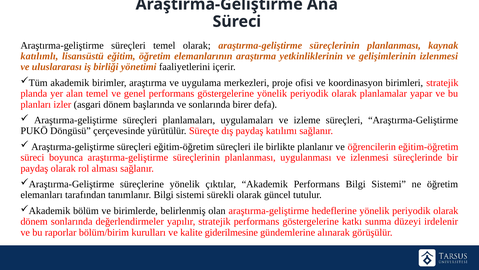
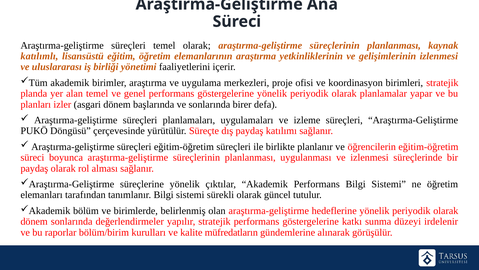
giderilmesine: giderilmesine -> müfredatların (231, 232)
